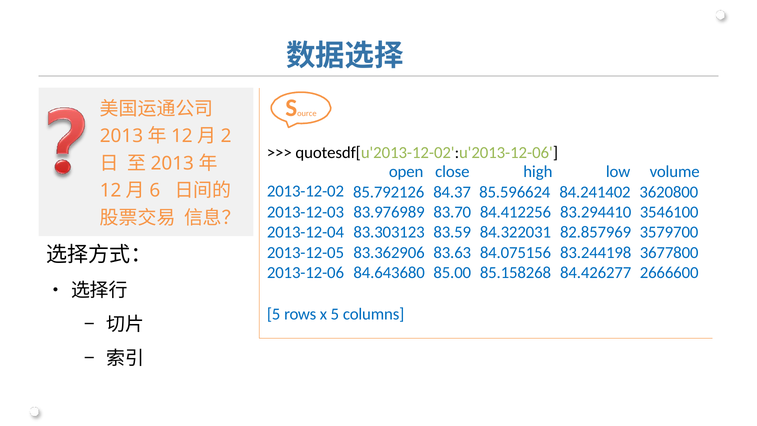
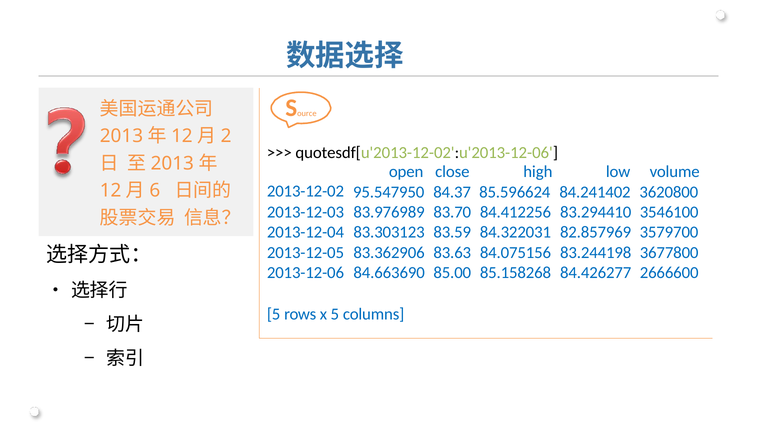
85.792126: 85.792126 -> 95.547950 (389, 192)
84.643680: 84.643680 -> 84.663690 (389, 273)
